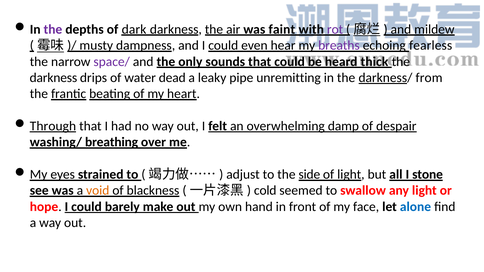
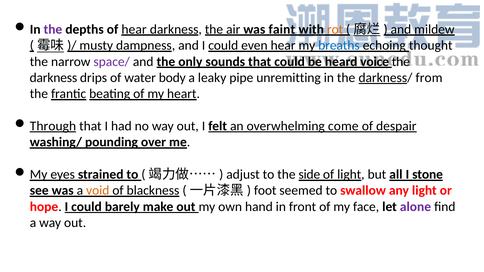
of dark: dark -> hear (134, 29)
rot colour: purple -> orange (335, 29)
breaths colour: purple -> blue (339, 45)
fearless: fearless -> thought (431, 45)
thick: thick -> voice (375, 62)
dead: dead -> body (172, 78)
damp: damp -> come (343, 126)
breathing: breathing -> pounding (111, 142)
cold: cold -> foot (265, 191)
alone colour: blue -> purple (415, 207)
